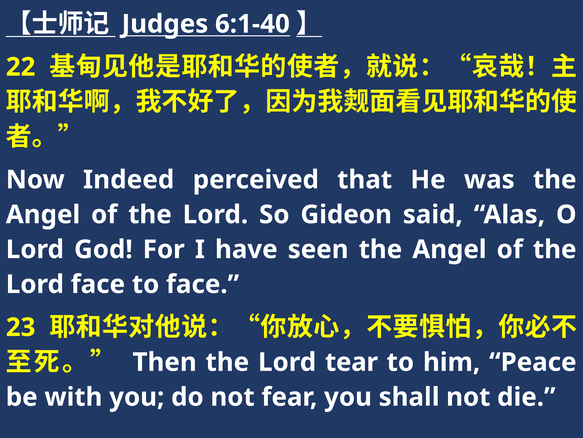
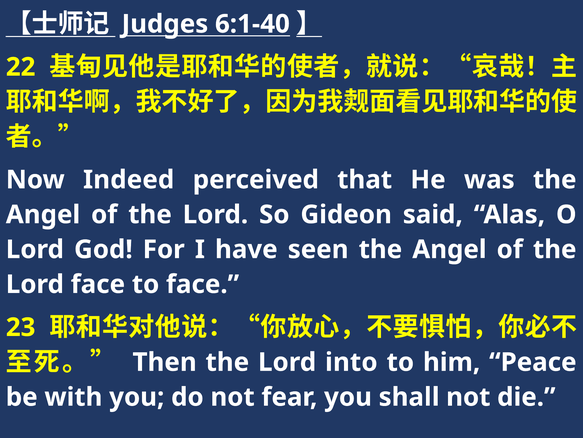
tear: tear -> into (351, 362)
